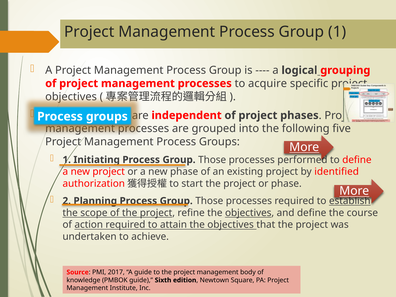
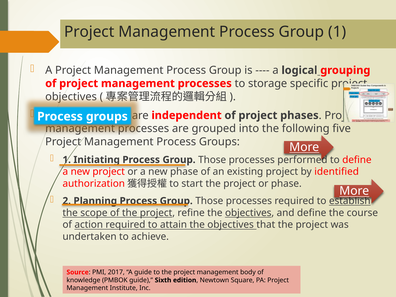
acquire: acquire -> storage (268, 83)
